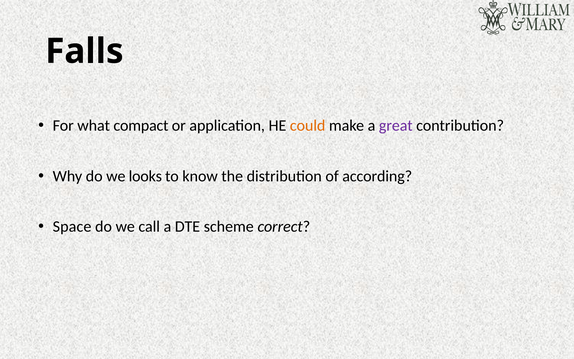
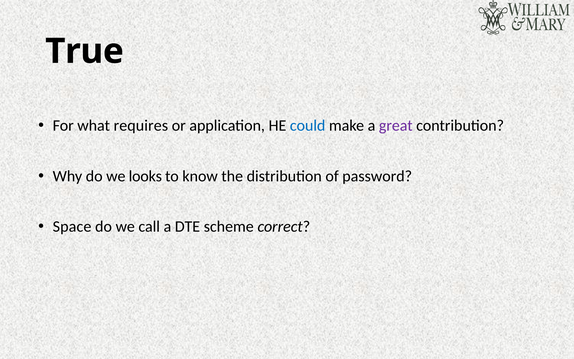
Falls: Falls -> True (85, 51)
compact: compact -> requires (141, 126)
could colour: orange -> blue (308, 126)
according: according -> password (377, 176)
